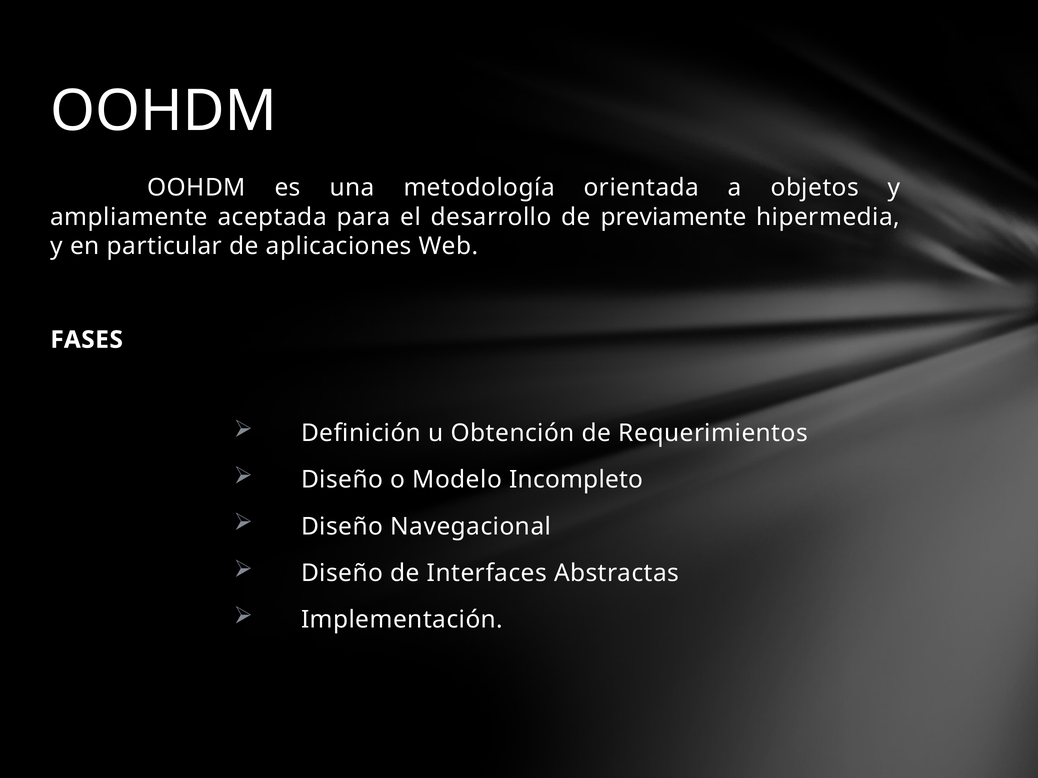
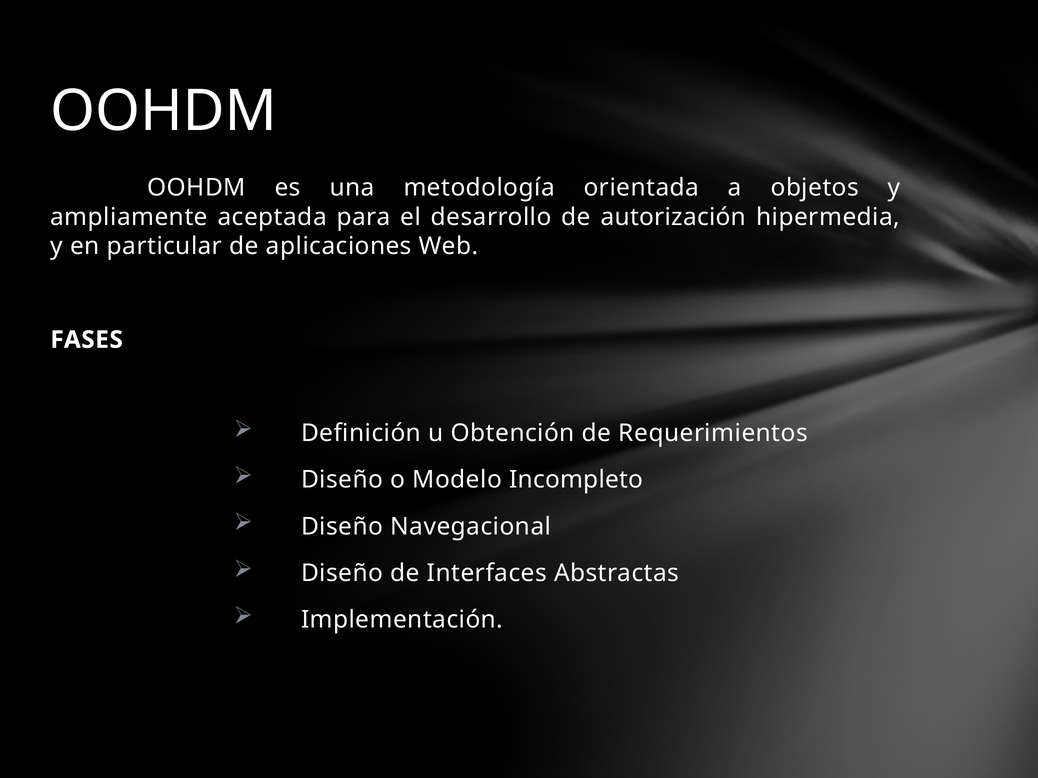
previamente: previamente -> autorización (673, 217)
